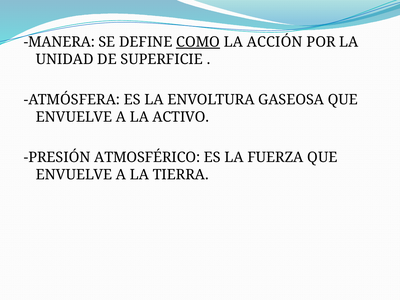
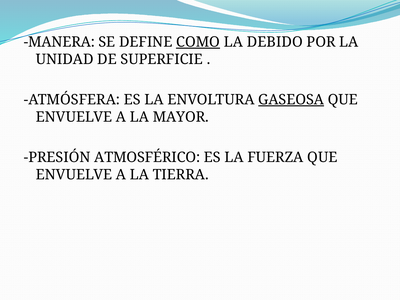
ACCIÓN: ACCIÓN -> DEBIDO (275, 42)
GASEOSA underline: none -> present (291, 100)
ACTIVO: ACTIVO -> MAYOR (181, 117)
